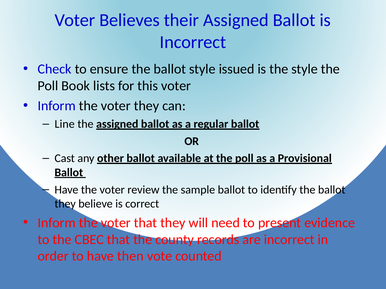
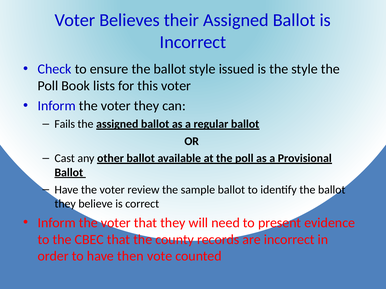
Line: Line -> Fails (65, 124)
